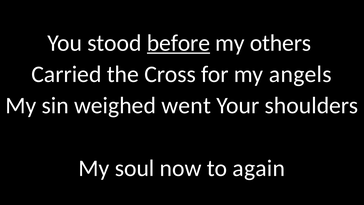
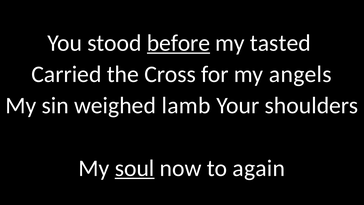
others: others -> tasted (280, 43)
went: went -> lamb (186, 105)
soul underline: none -> present (135, 168)
